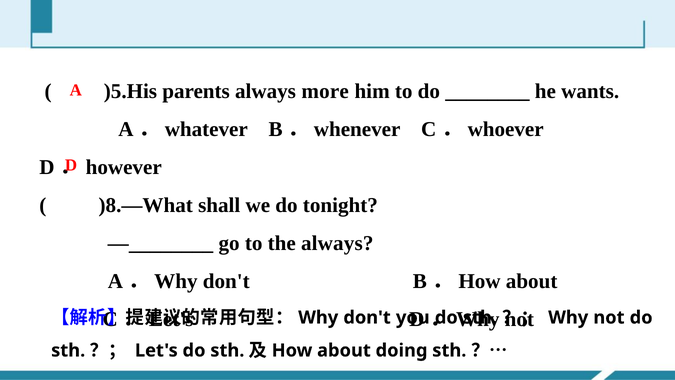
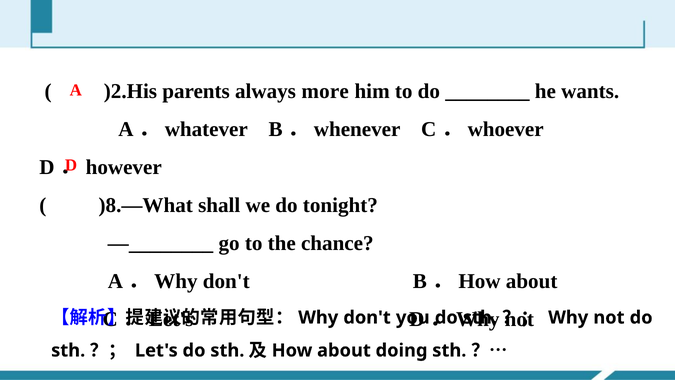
)5.His: )5.His -> )2.His (130, 91)
the always: always -> chance (337, 243)
